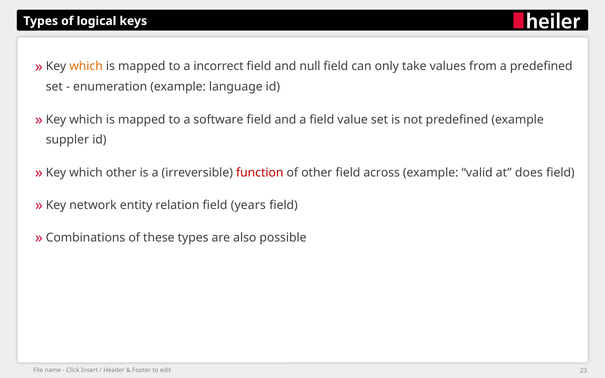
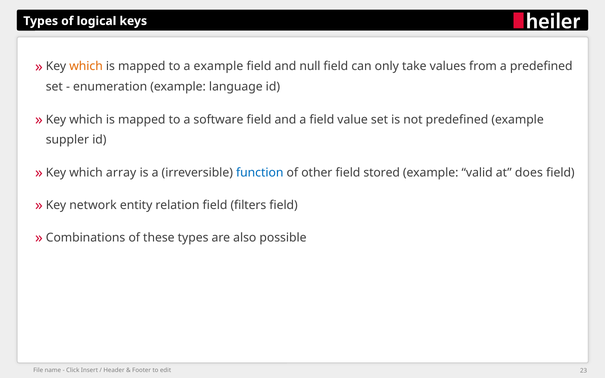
a incorrect: incorrect -> example (218, 66)
which other: other -> array (121, 173)
function colour: red -> blue (260, 173)
across: across -> stored (382, 173)
years: years -> filters (248, 205)
